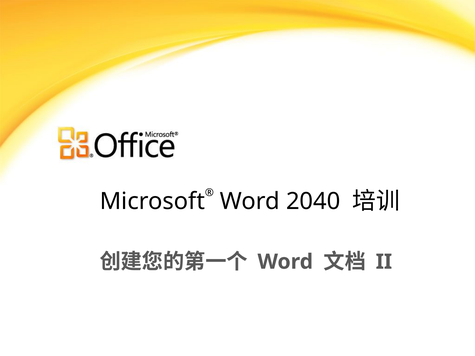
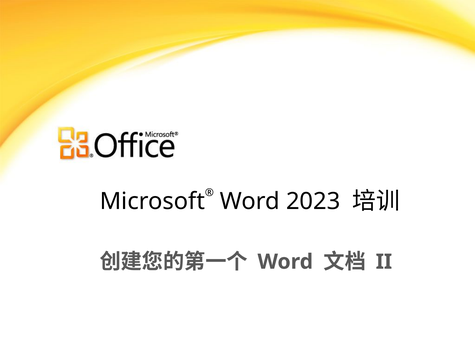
2040: 2040 -> 2023 (313, 202)
